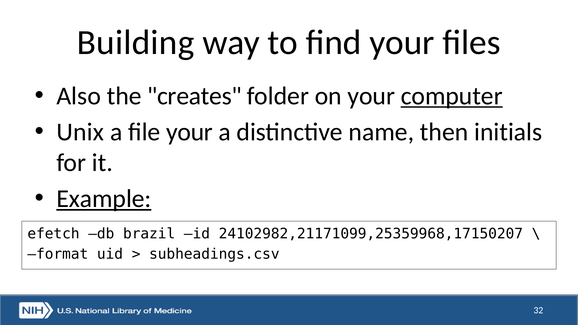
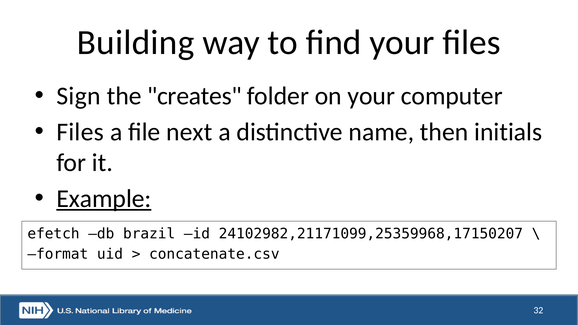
Also: Also -> Sign (79, 96)
computer underline: present -> none (452, 96)
Unix: Unix -> Files (80, 132)
file your: your -> next (189, 132)
subheadings.csv: subheadings.csv -> concatenate.csv (214, 254)
